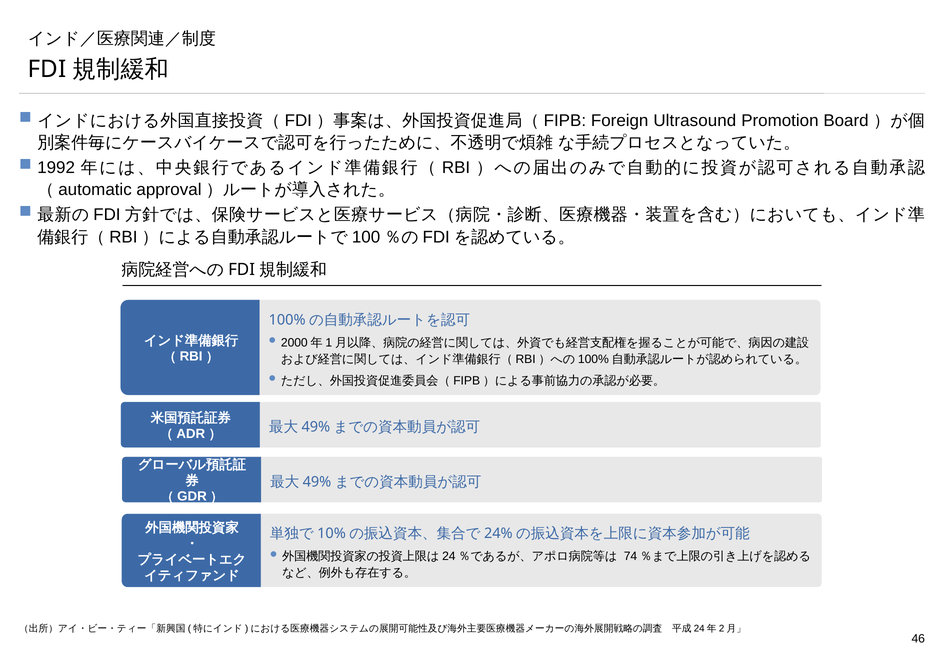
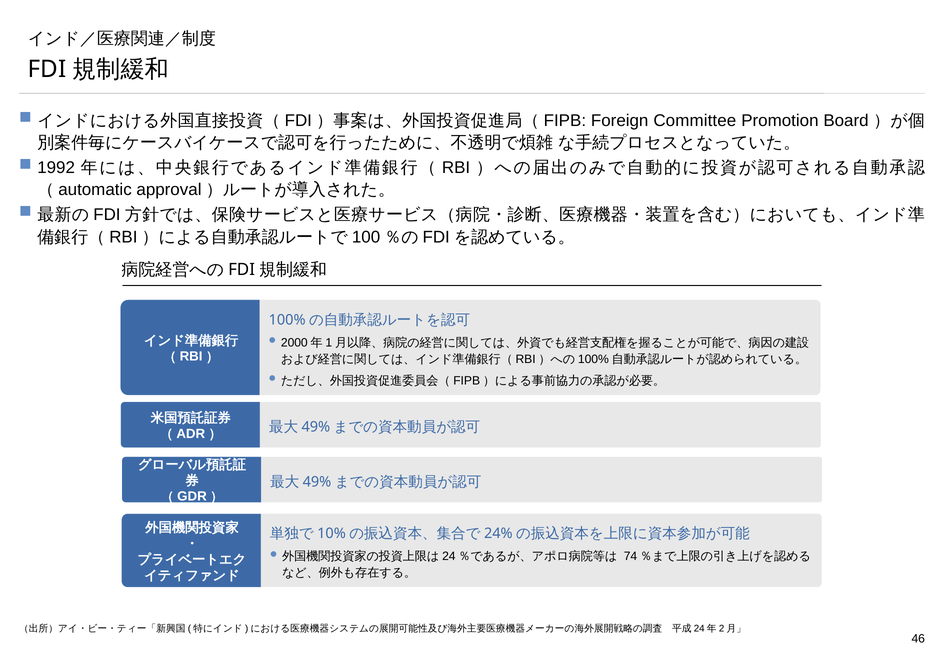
Ultrasound: Ultrasound -> Committee (695, 121)
